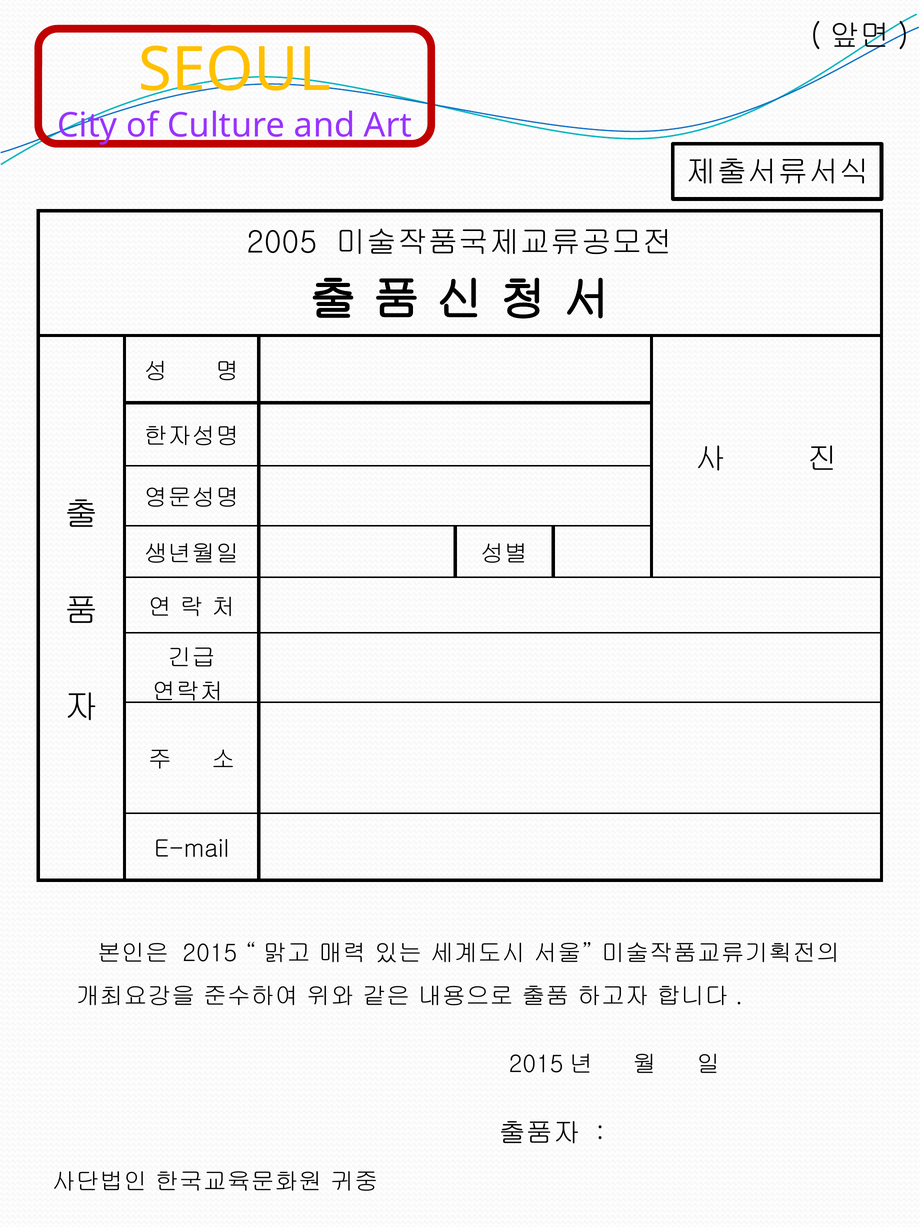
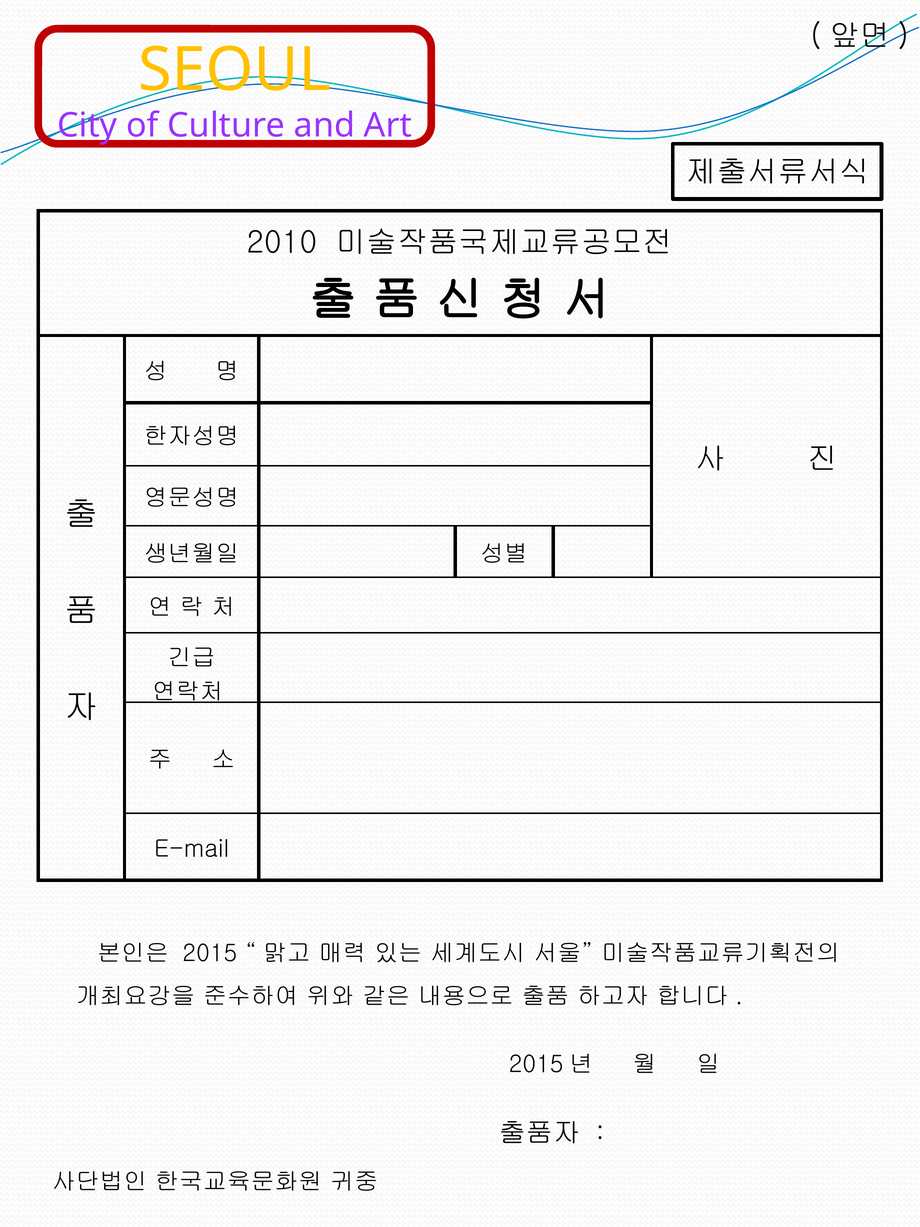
2005: 2005 -> 2010 (282, 242)
